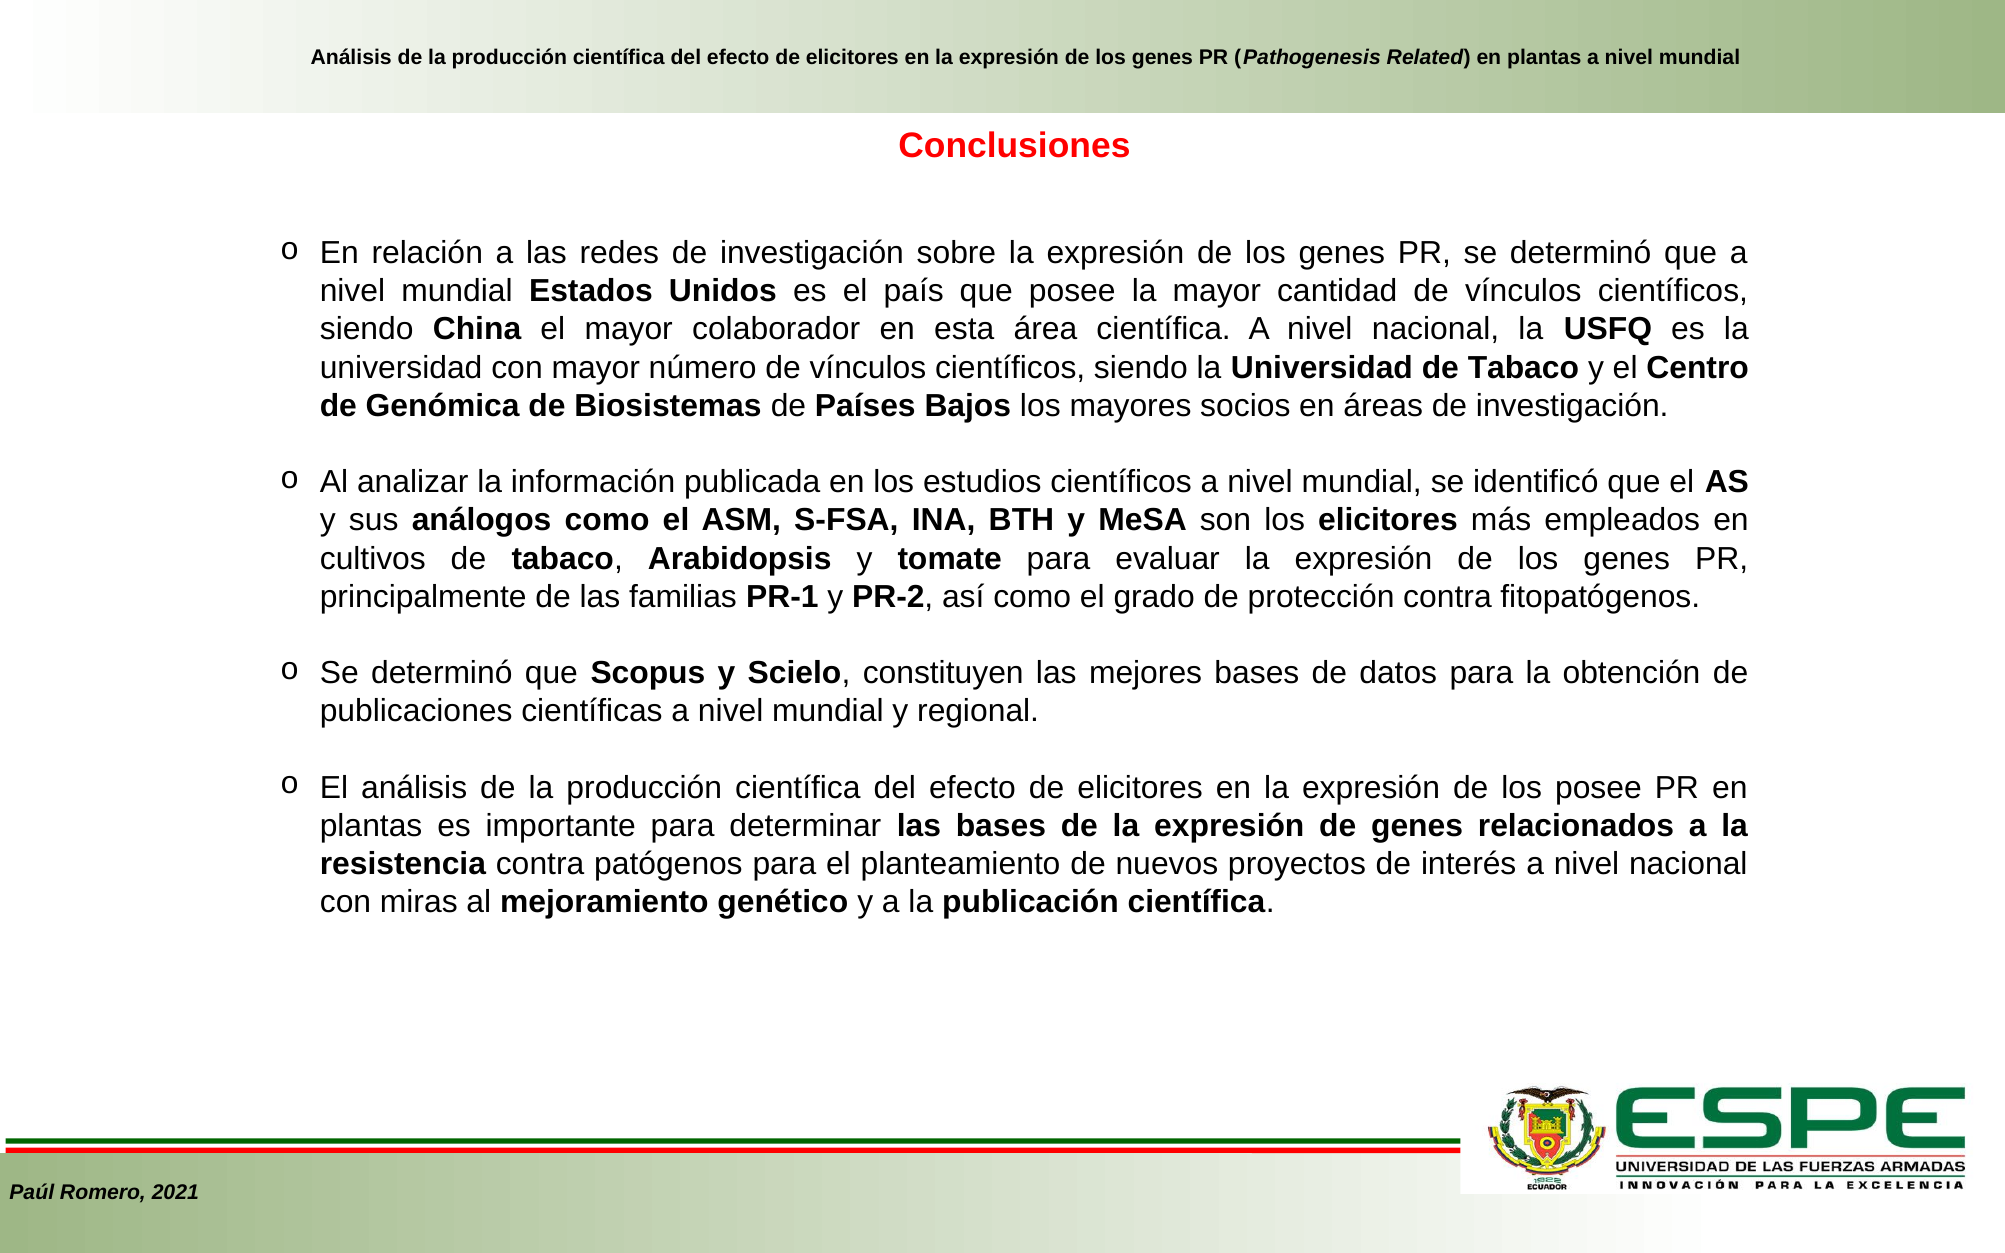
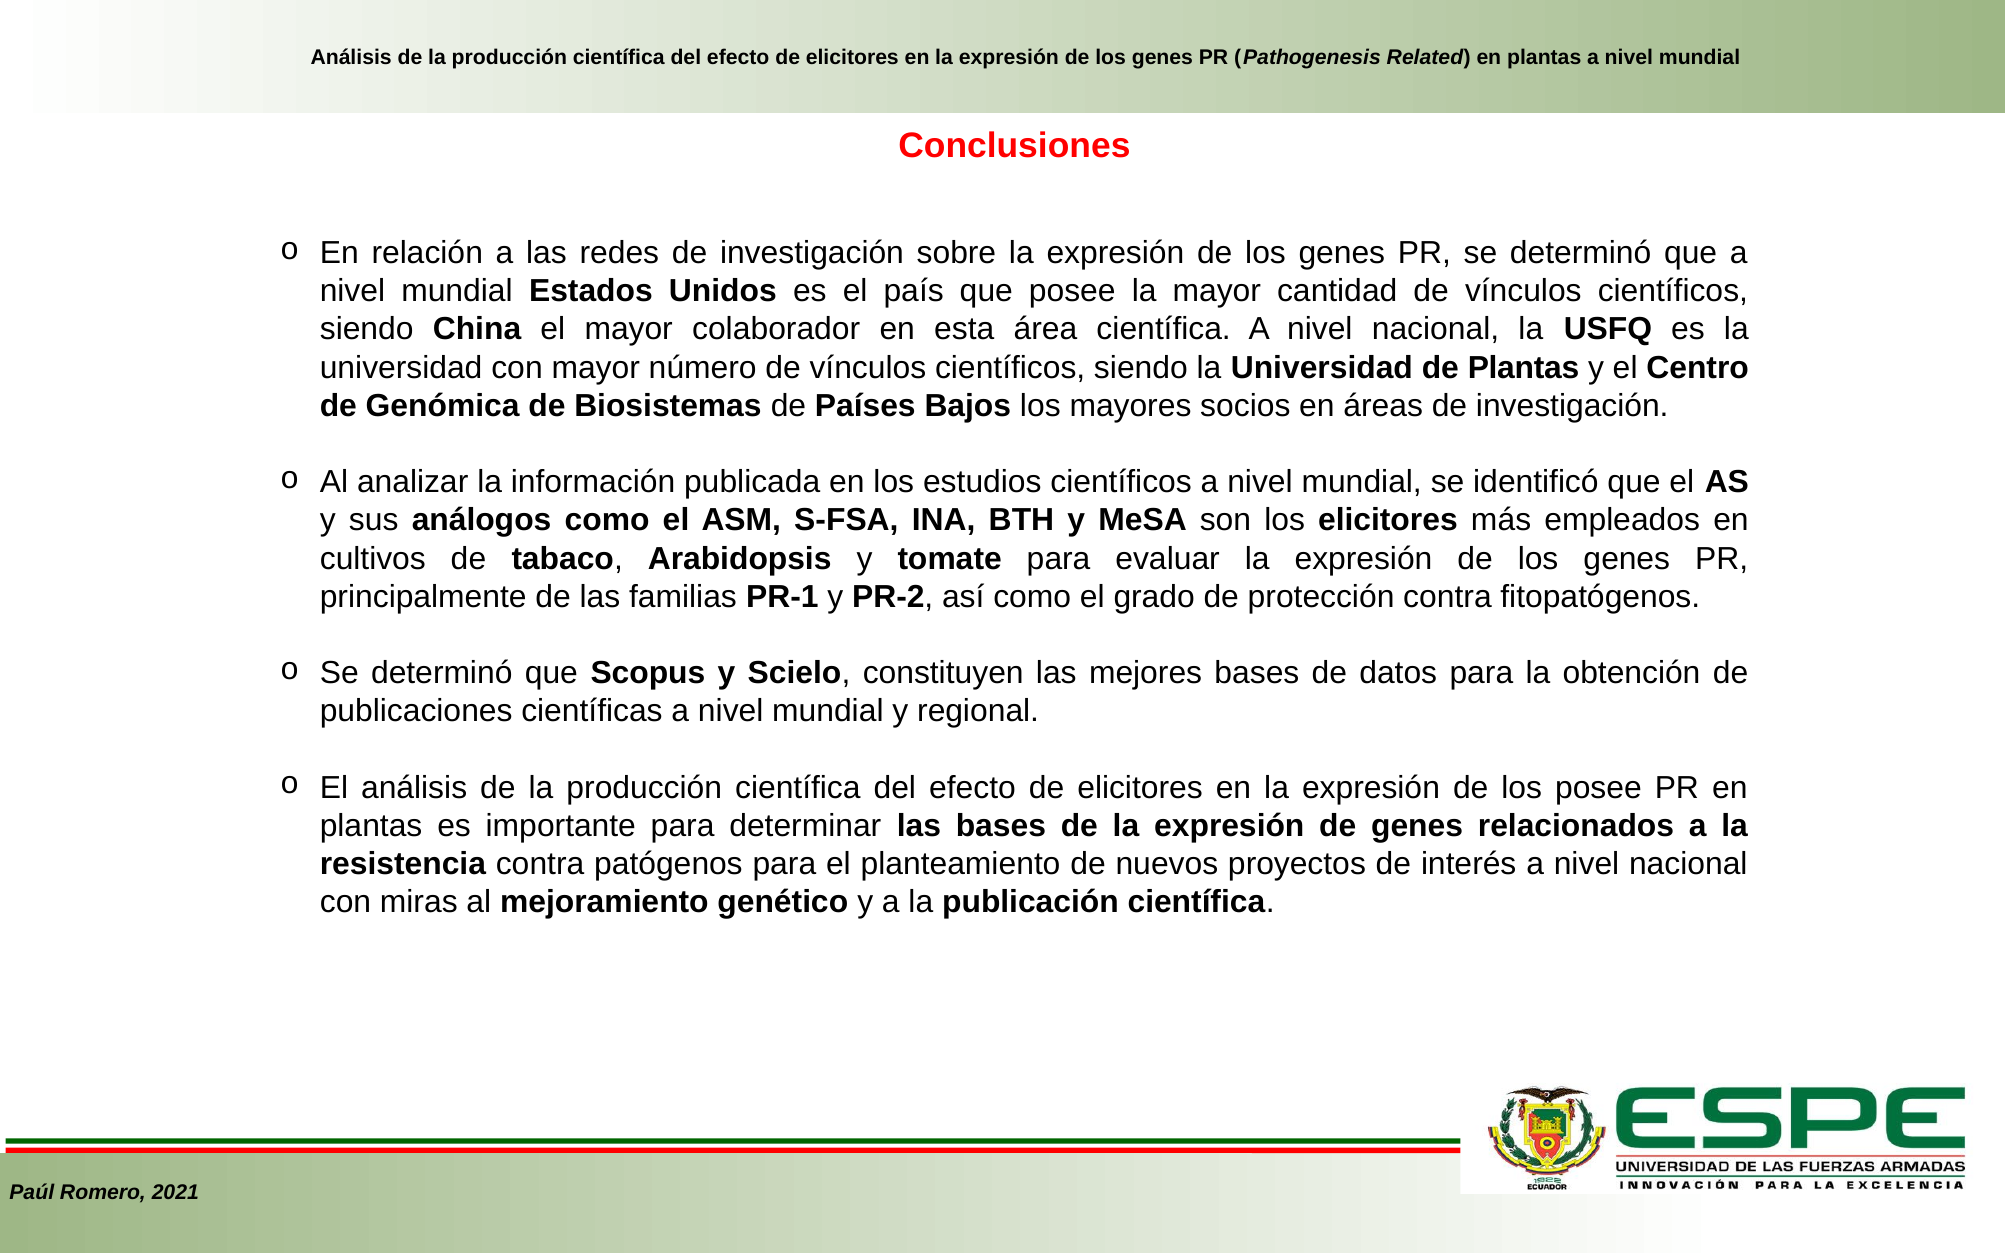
Universidad de Tabaco: Tabaco -> Plantas (1524, 368)
